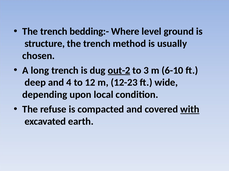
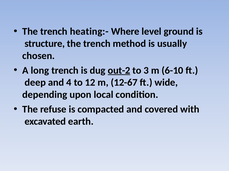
bedding:-: bedding:- -> heating:- (89, 32)
12-23: 12-23 -> 12-67 (124, 83)
with underline: present -> none (190, 110)
